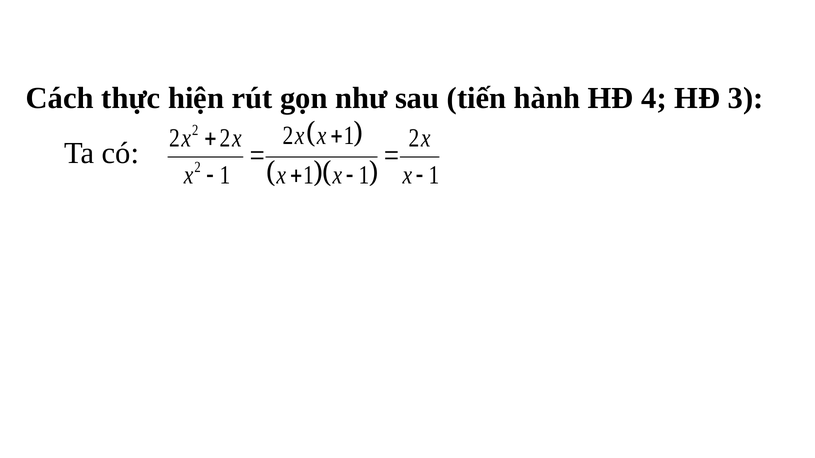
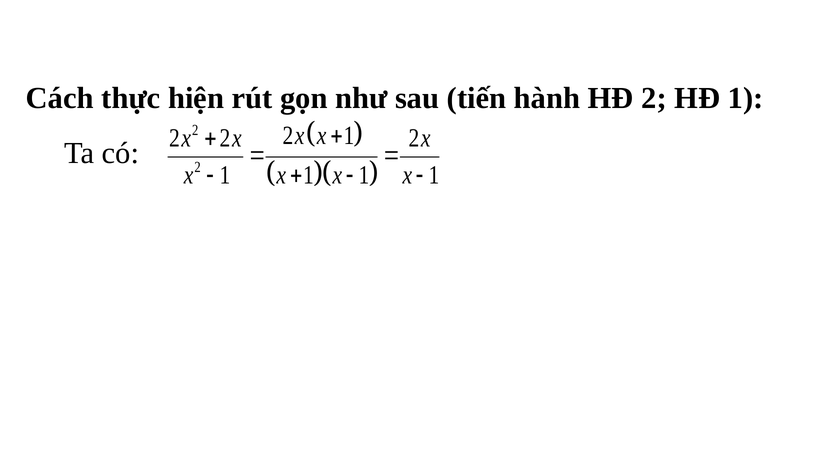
HĐ 4: 4 -> 2 (654, 98)
HĐ 3: 3 -> 1 (746, 98)
